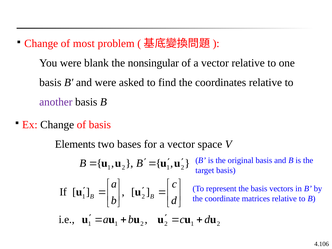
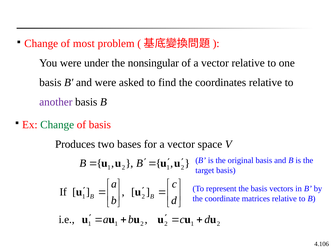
blank: blank -> under (97, 63)
Change colour: black -> green (57, 125)
Elements: Elements -> Produces (75, 144)
